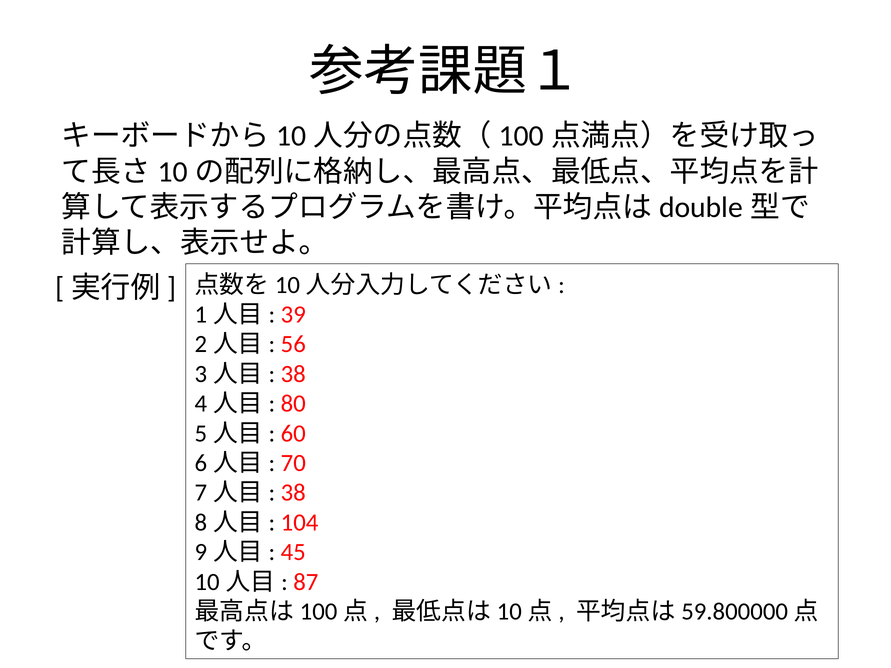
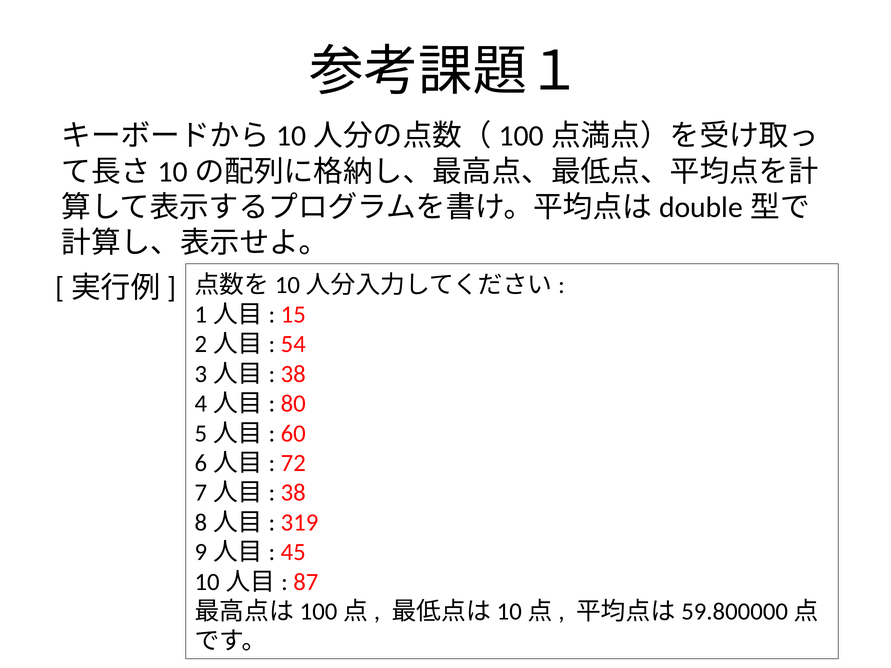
39: 39 -> 15 (293, 315)
56: 56 -> 54 (293, 344)
70: 70 -> 72 (293, 463)
104: 104 -> 319 (300, 523)
